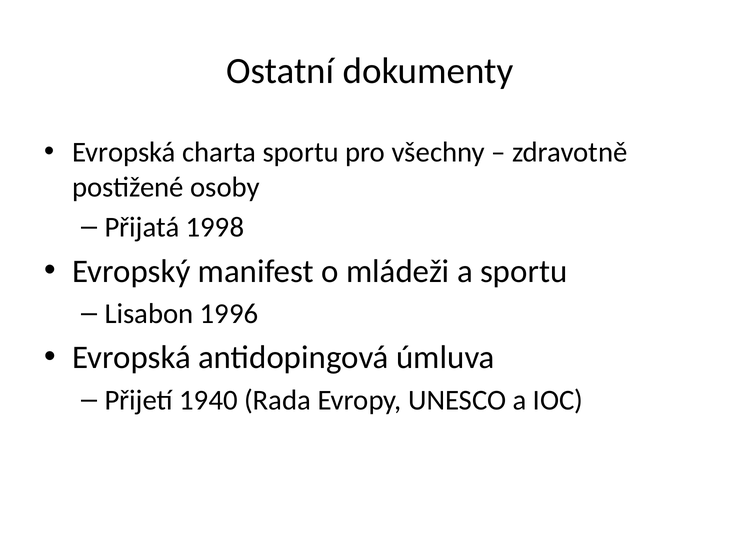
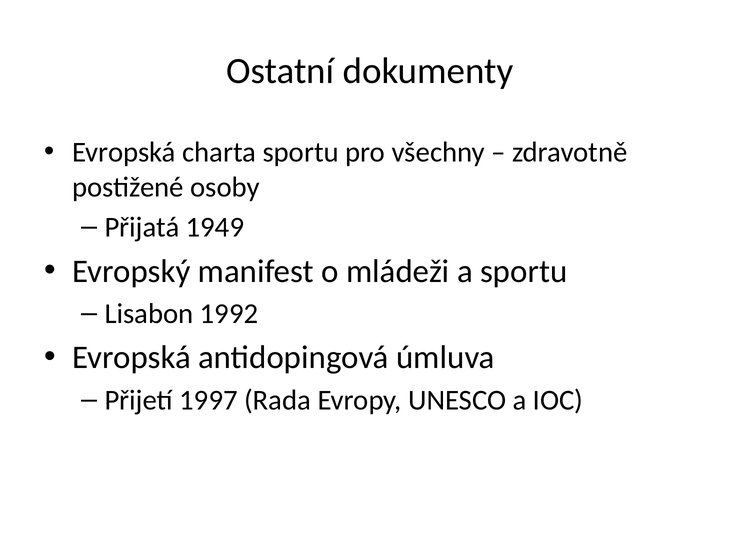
1998: 1998 -> 1949 (215, 227)
1996: 1996 -> 1992 (229, 314)
1940: 1940 -> 1997 (209, 400)
